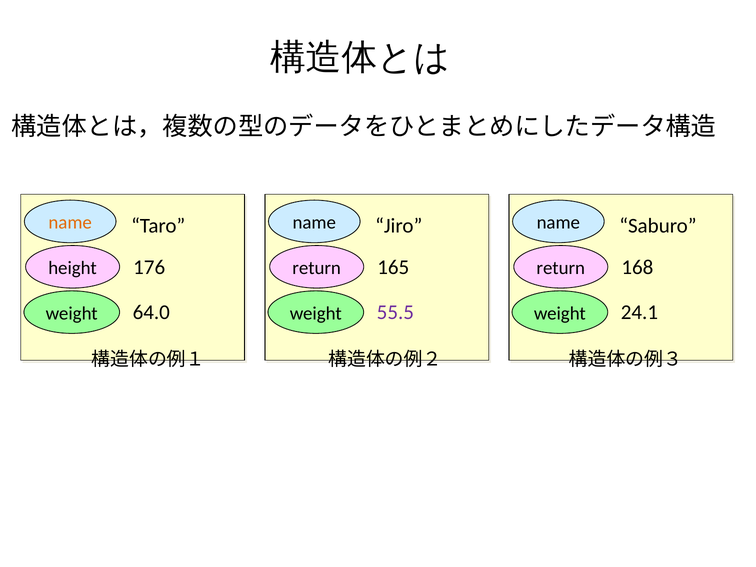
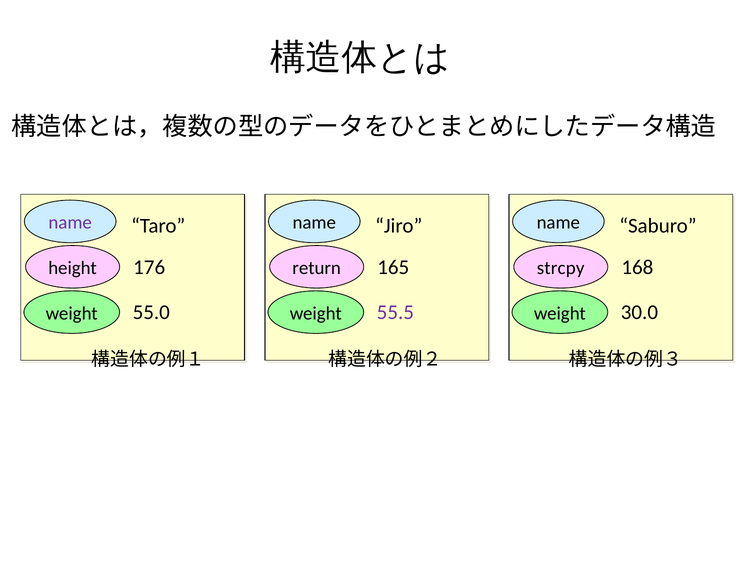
name colour: orange -> purple (70, 223)
return: return -> strcpy (561, 268)
64.0: 64.0 -> 55.0 (151, 312)
24.1: 24.1 -> 30.0 (639, 312)
